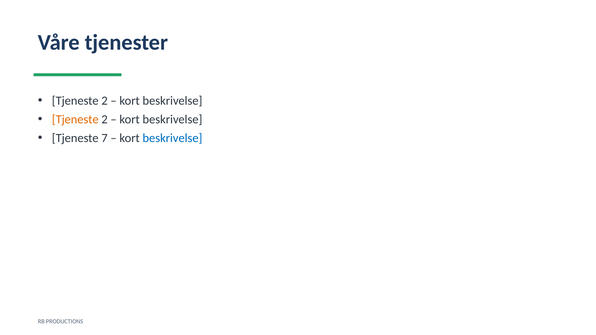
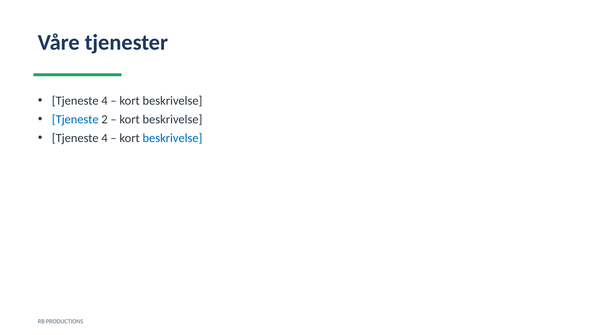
2: 2 -> 4 (104, 101)
Tjeneste colour: orange -> blue (75, 120)
7: 7 -> 4 (104, 138)
